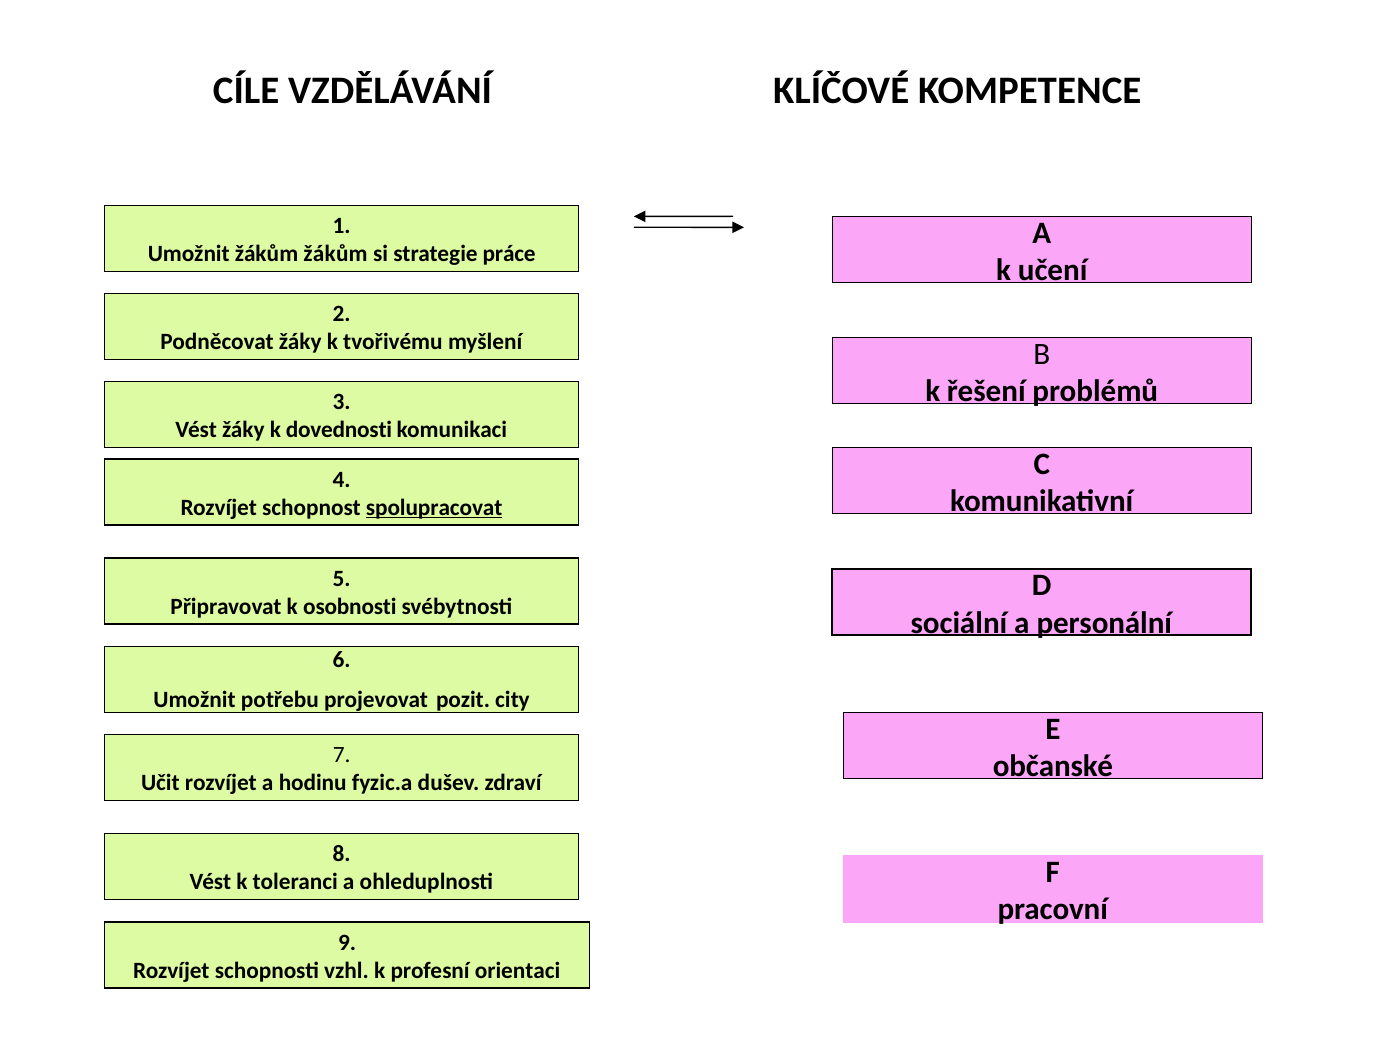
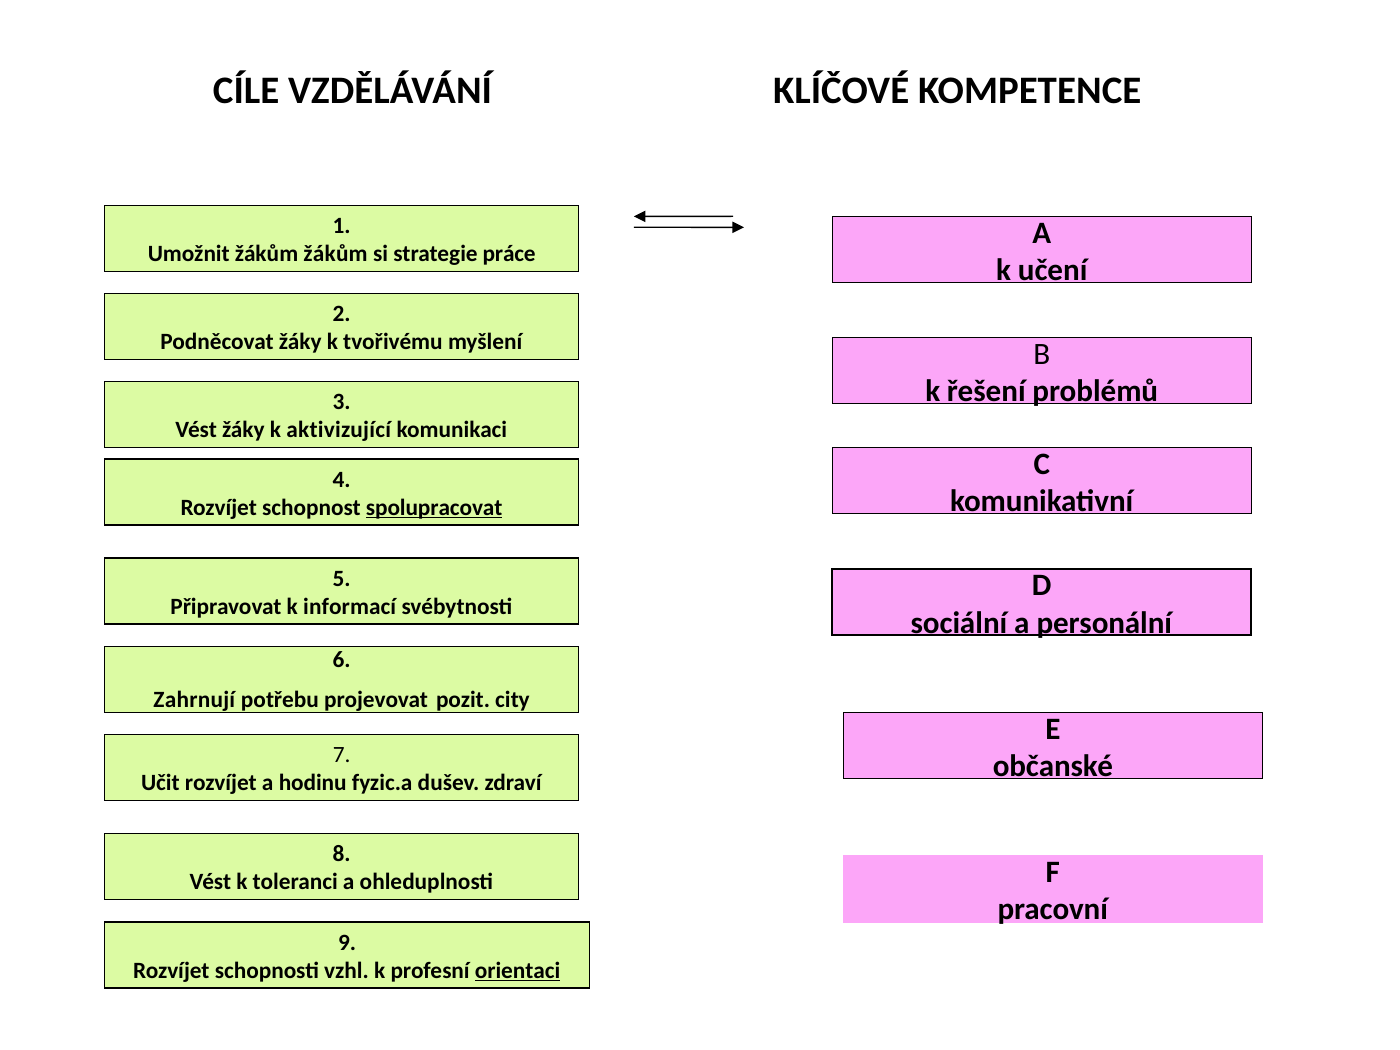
dovednosti: dovednosti -> aktivizující (339, 430)
osobnosti: osobnosti -> informací (350, 607)
Umožnit: Umožnit -> Zahrnují (194, 700)
orientaci underline: none -> present (518, 971)
